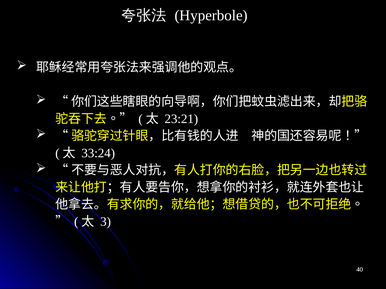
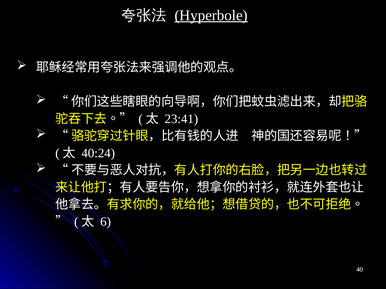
Hyperbole underline: none -> present (211, 15)
23:21: 23:21 -> 23:41 (181, 119)
33:24: 33:24 -> 40:24 (98, 153)
3: 3 -> 6 (106, 222)
